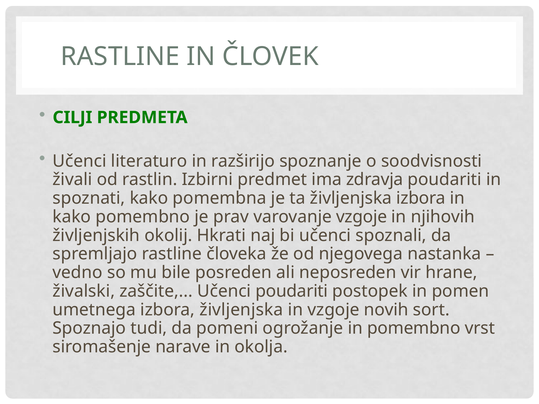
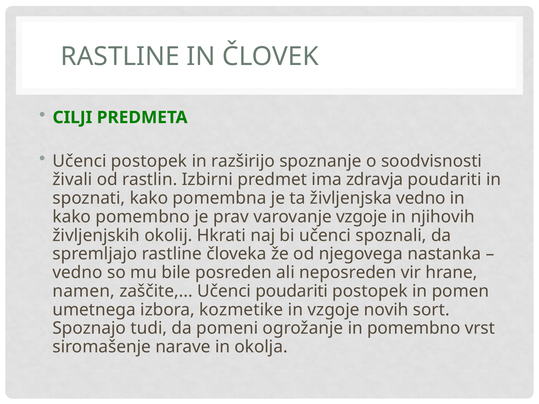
Učenci literaturo: literaturo -> postopek (149, 161)
življenjska izbora: izbora -> vedno (421, 198)
živalski: živalski -> namen (84, 291)
izbora življenjska: življenjska -> kozmetike (241, 310)
